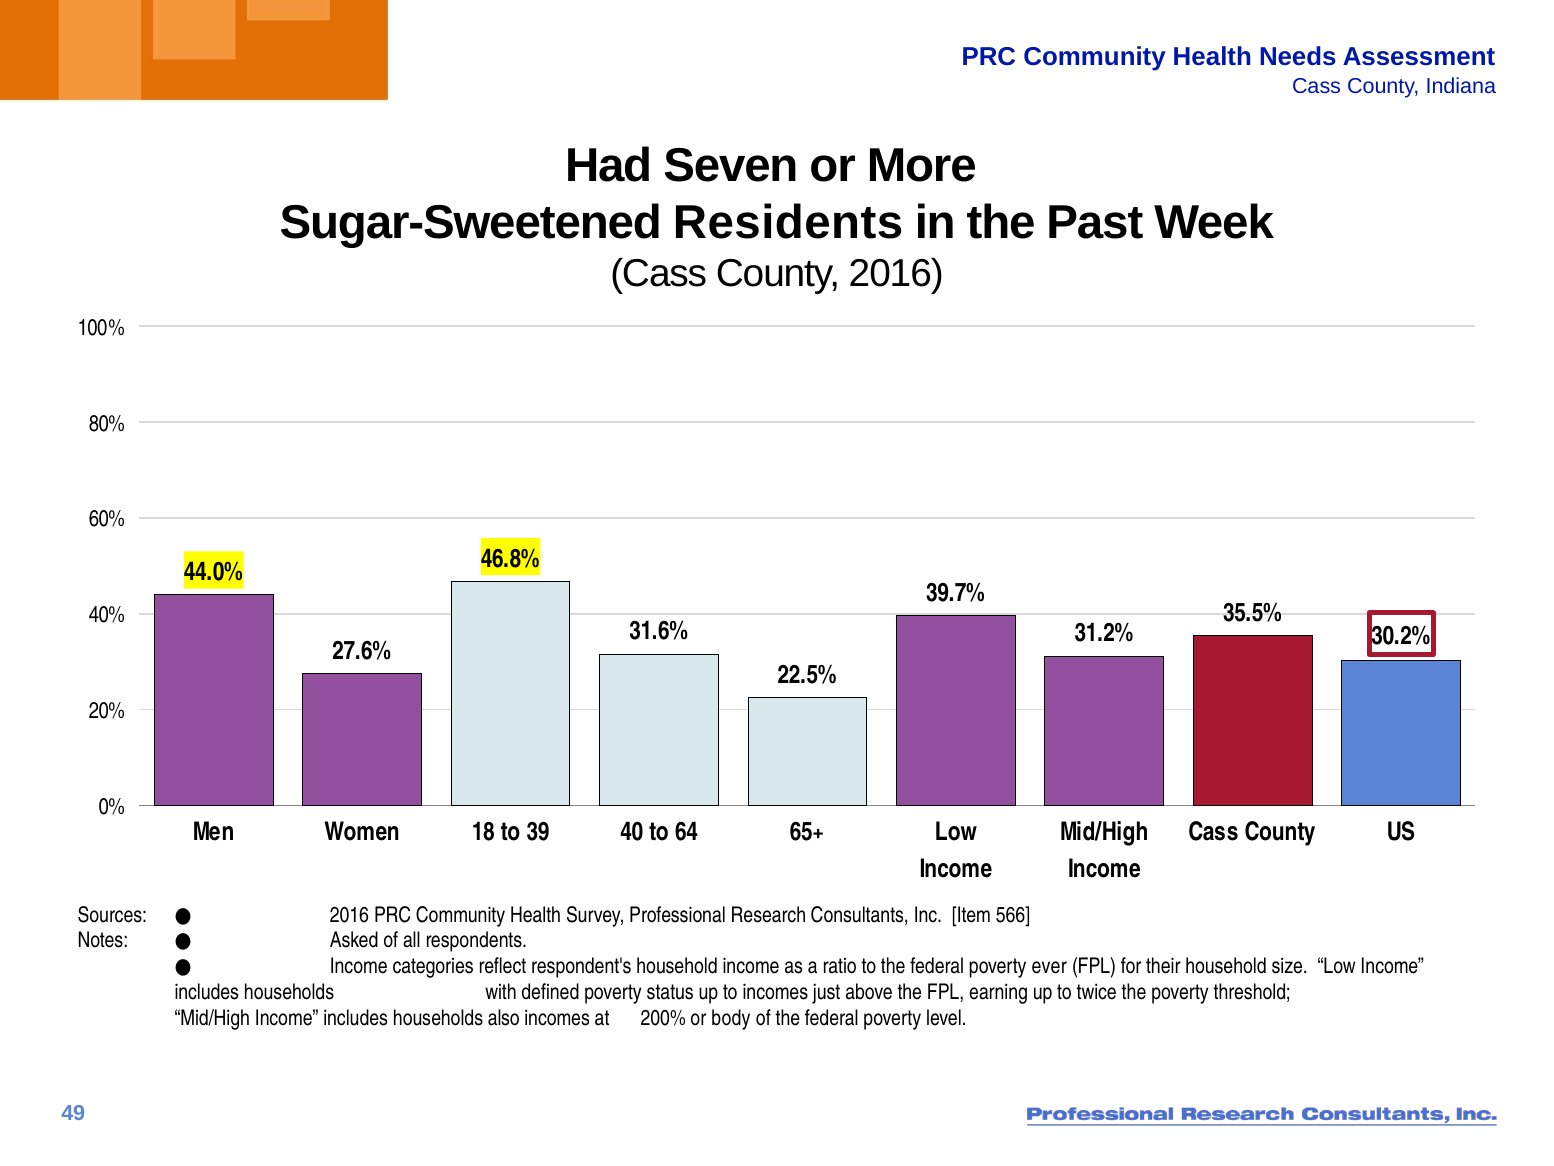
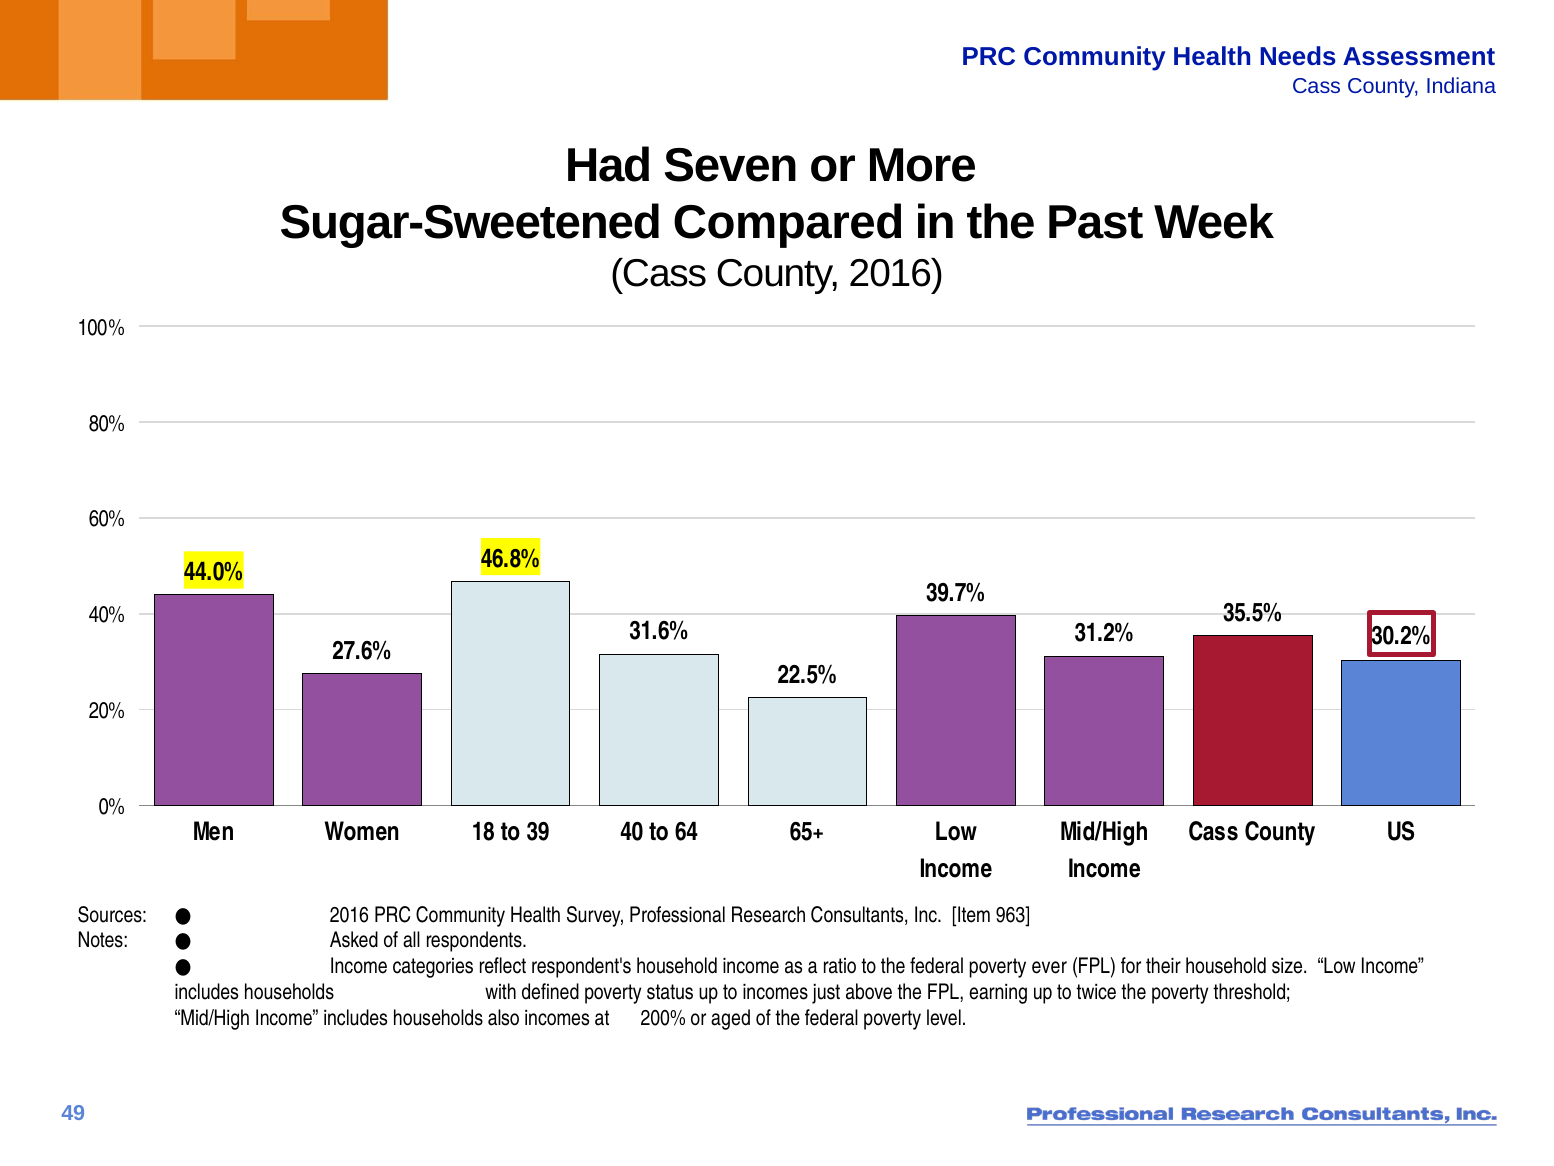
Residents: Residents -> Compared (789, 223)
566: 566 -> 963 (1013, 915)
body: body -> aged (731, 1018)
